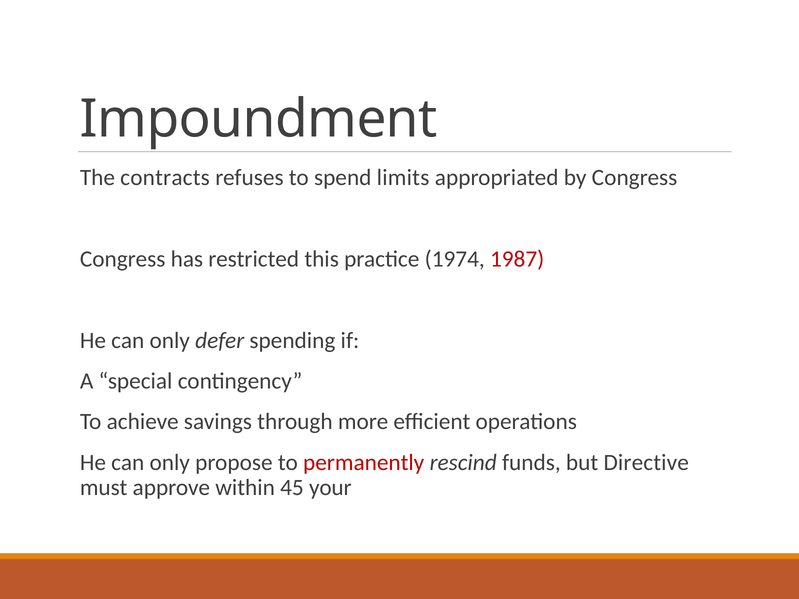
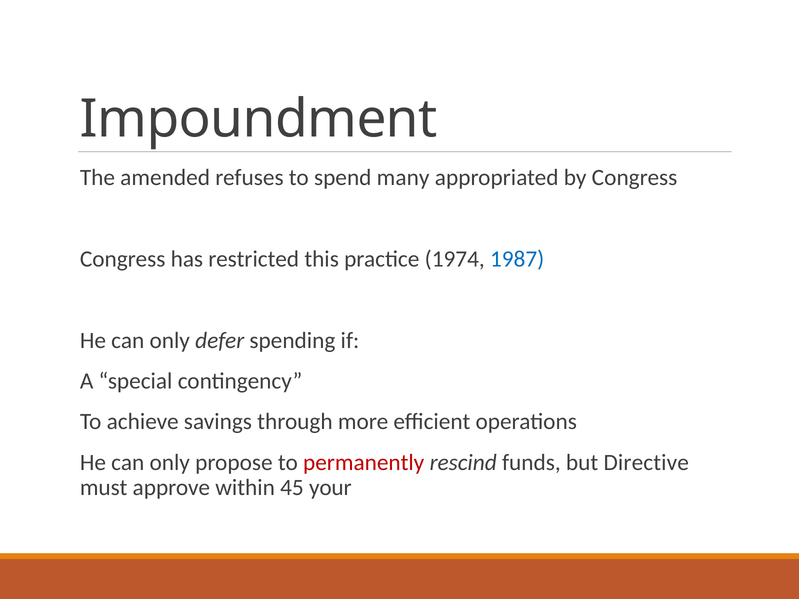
contracts: contracts -> amended (165, 178)
limits: limits -> many (403, 178)
1987 colour: red -> blue (517, 259)
